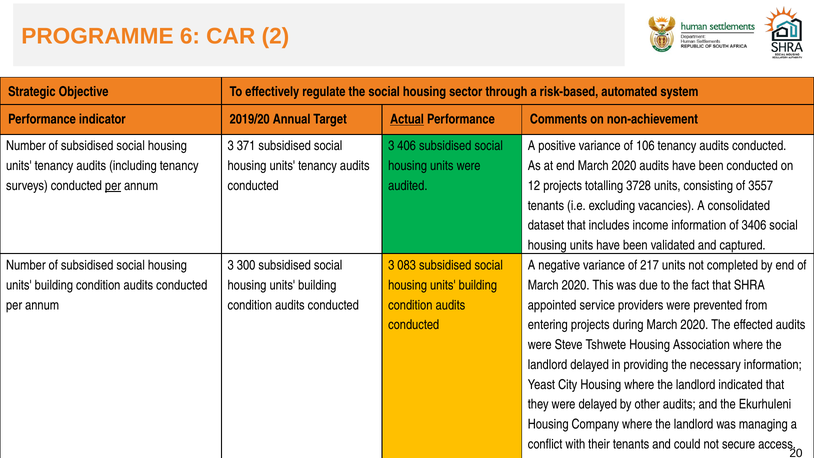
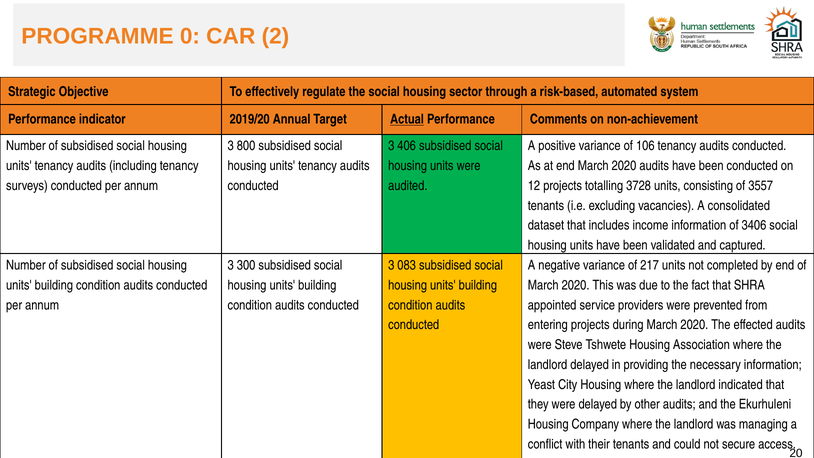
6: 6 -> 0 (190, 36)
371: 371 -> 800 (246, 146)
per underline: present -> none (113, 186)
